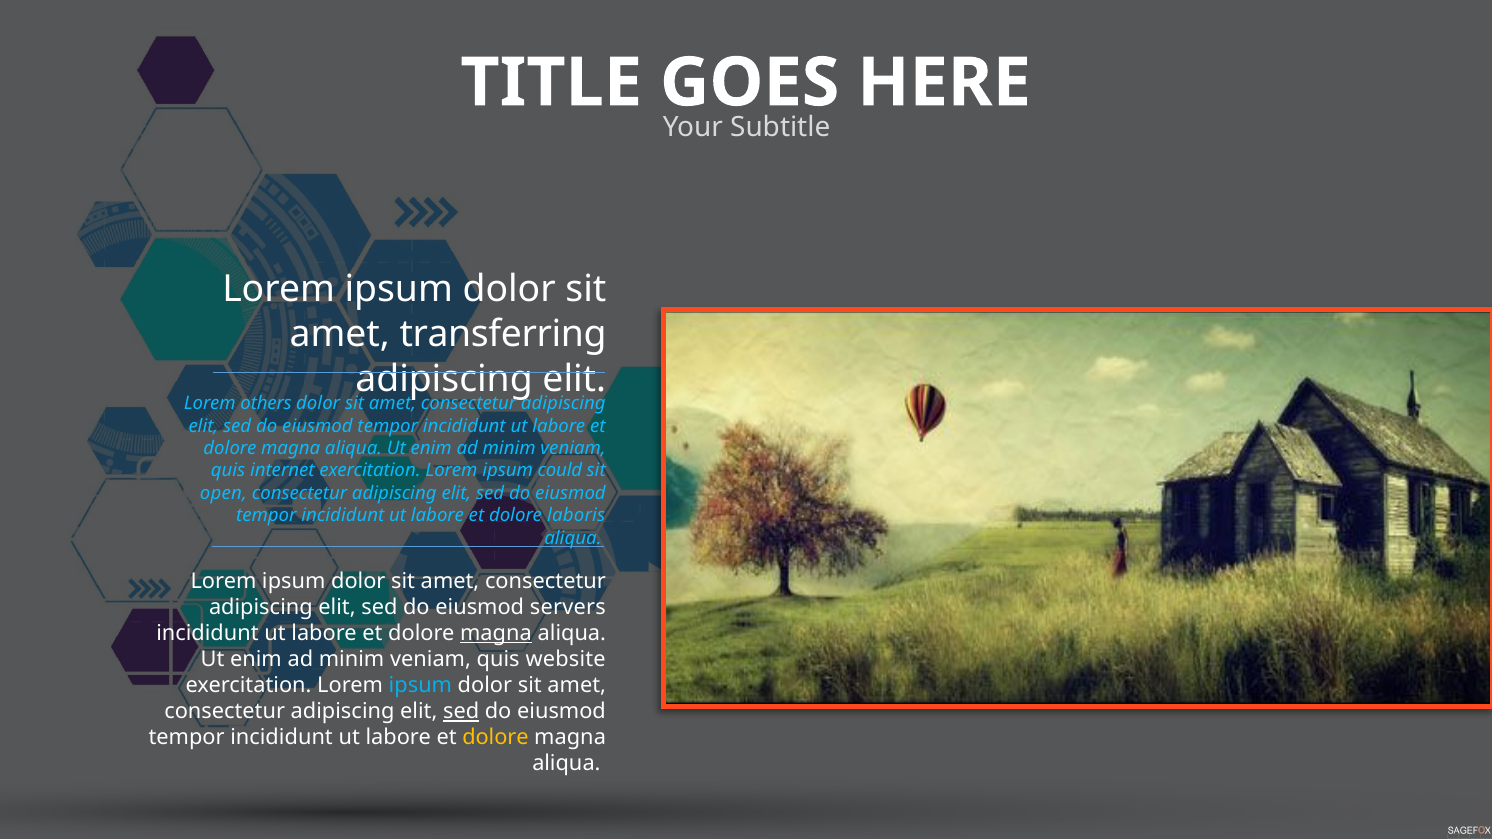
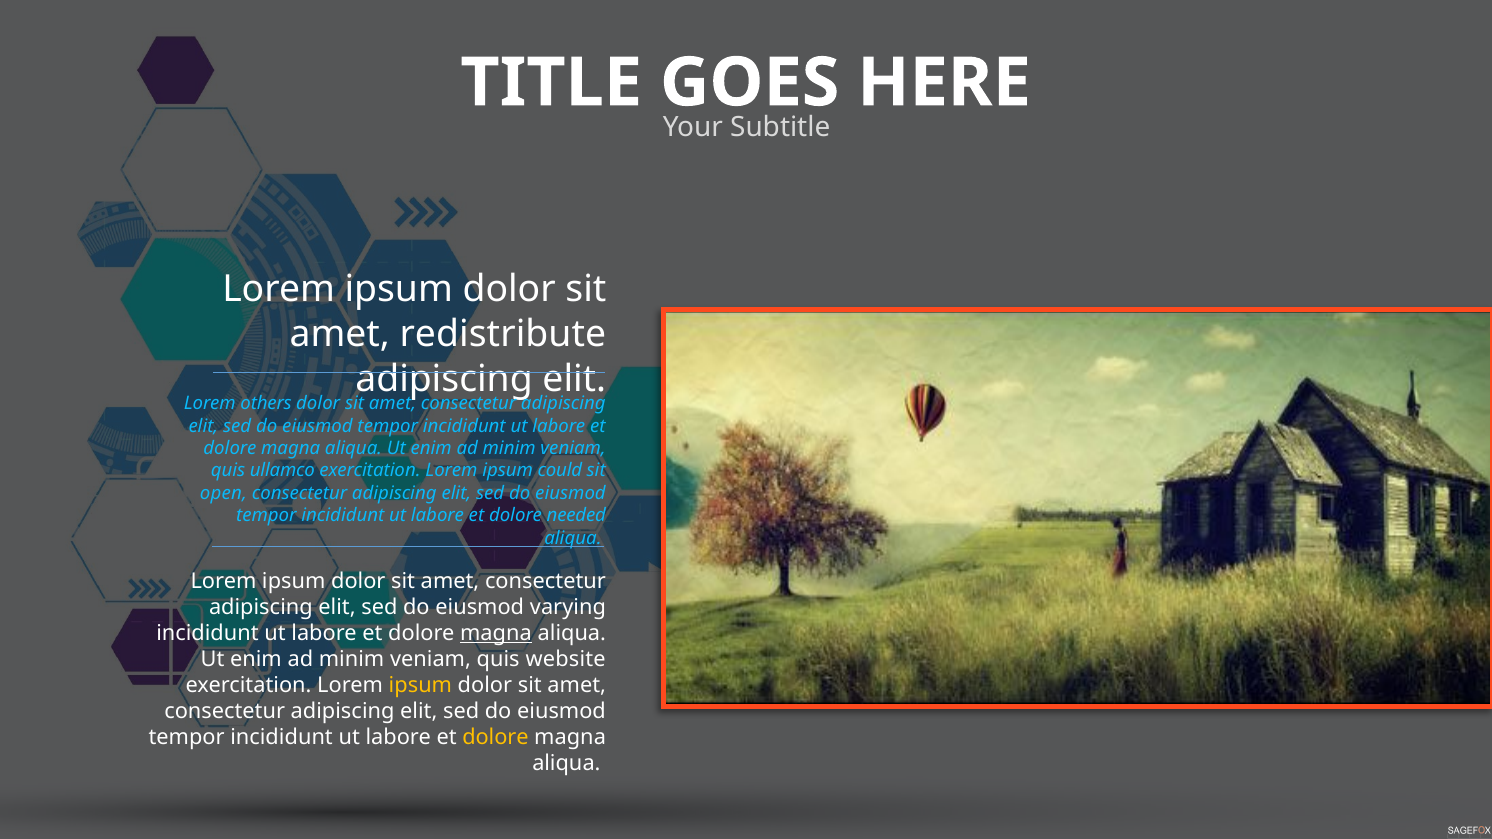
transferring: transferring -> redistribute (503, 334)
internet: internet -> ullamco (282, 471)
laboris: laboris -> needed (576, 516)
servers: servers -> varying (568, 607)
ipsum colour: light blue -> yellow (420, 686)
sed underline: present -> none (461, 712)
